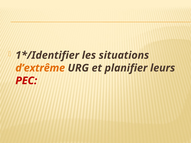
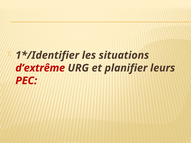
d’extrême colour: orange -> red (40, 68)
